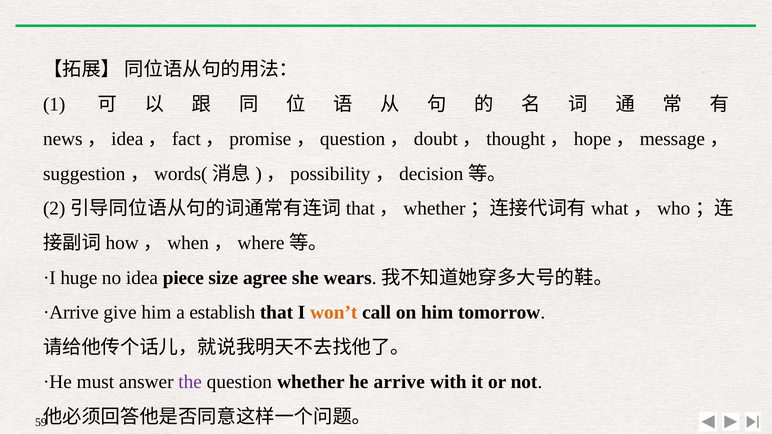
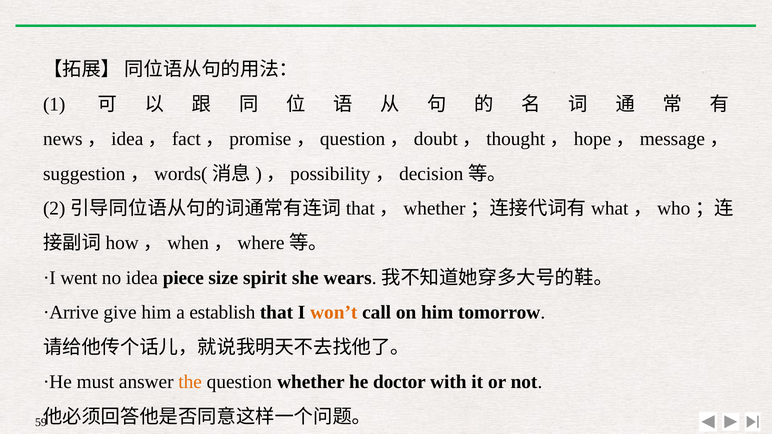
huge: huge -> went (79, 278)
agree: agree -> spirit (265, 278)
the colour: purple -> orange (190, 382)
arrive: arrive -> doctor (399, 382)
